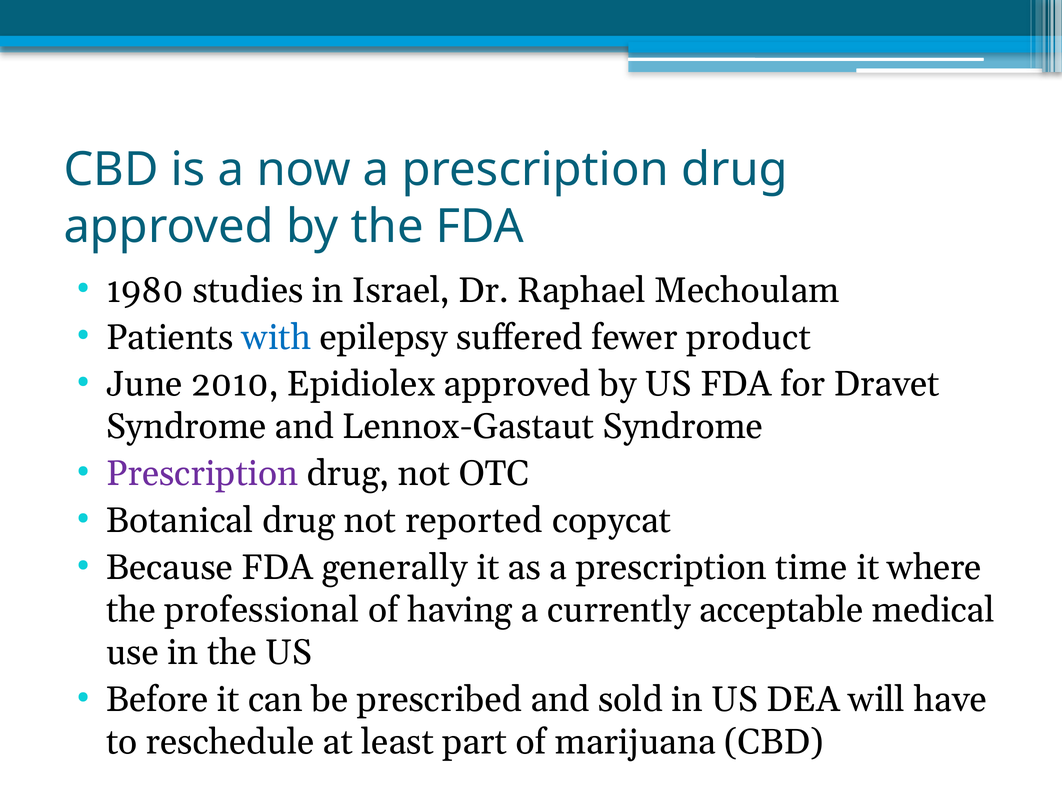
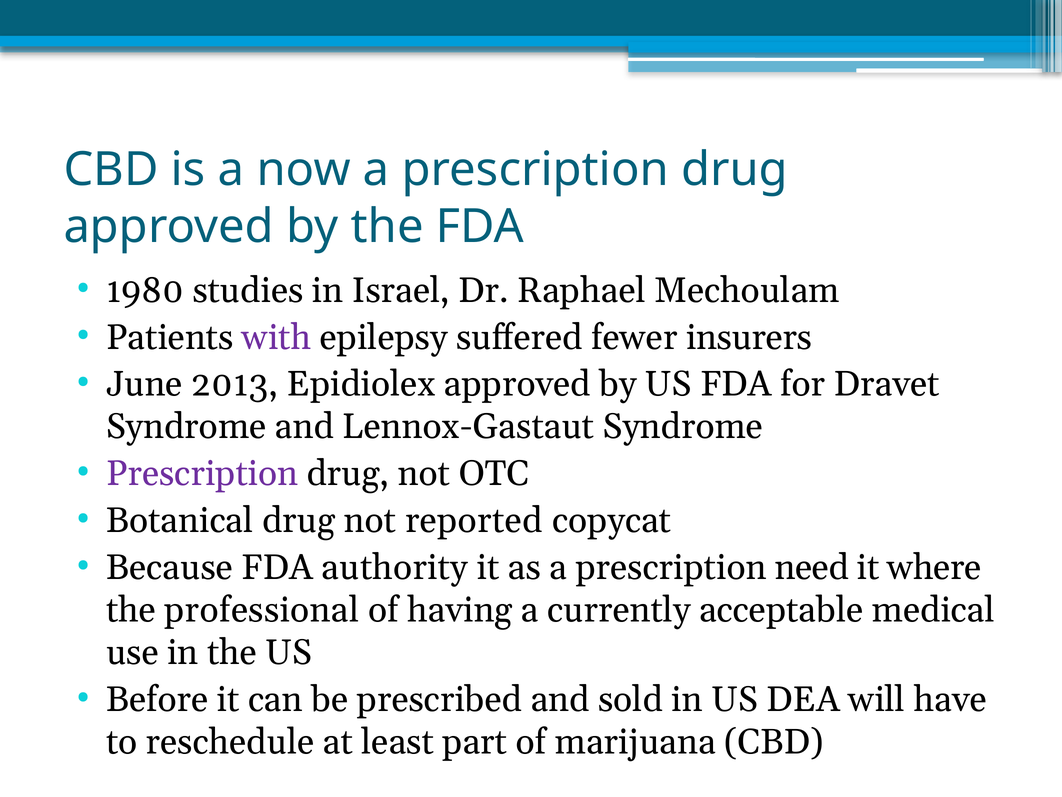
with colour: blue -> purple (277, 337)
product: product -> insurers (749, 337)
2010: 2010 -> 2013 (235, 384)
generally: generally -> authority (395, 567)
time: time -> need (812, 567)
